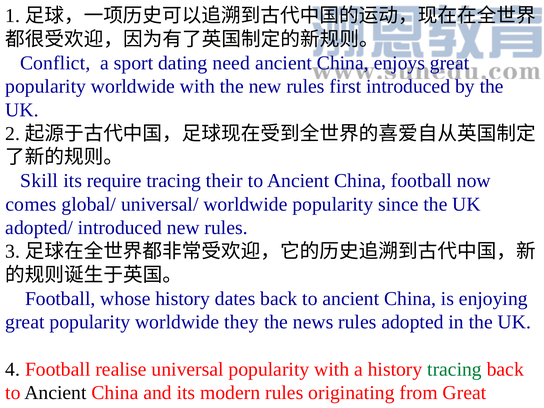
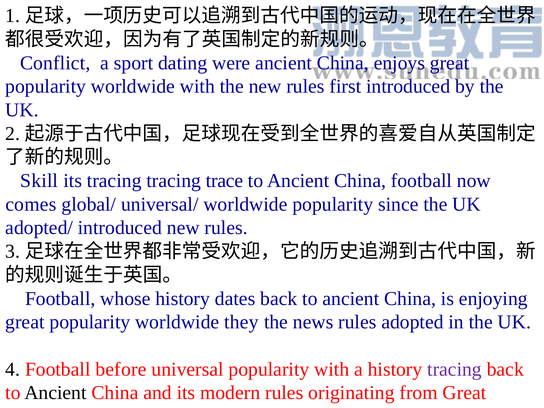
need: need -> were (231, 63)
its require: require -> tracing (114, 181)
their: their -> trace (225, 181)
realise: realise -> before (121, 369)
tracing colour: green -> purple (455, 369)
